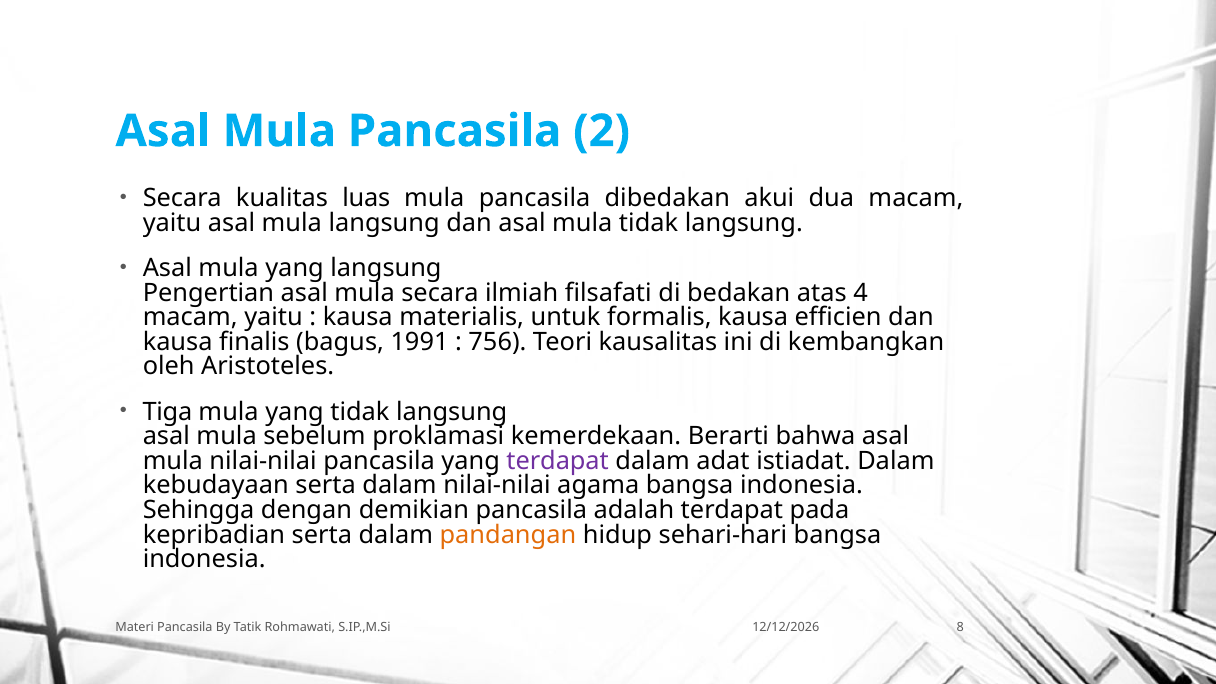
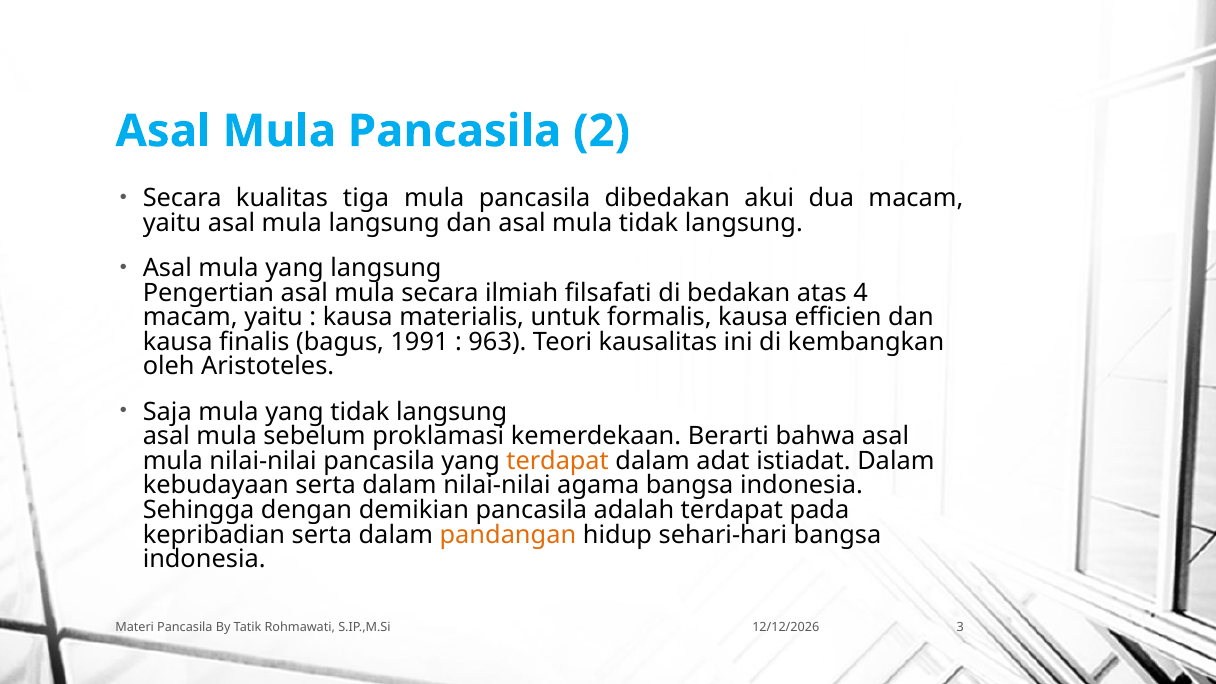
luas: luas -> tiga (366, 198)
756: 756 -> 963 (497, 342)
Tiga: Tiga -> Saja (167, 412)
terdapat colour: purple -> orange (558, 461)
8: 8 -> 3 (960, 628)
